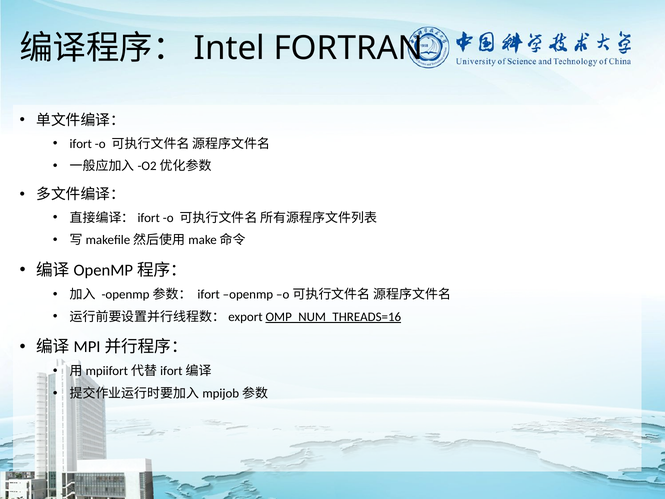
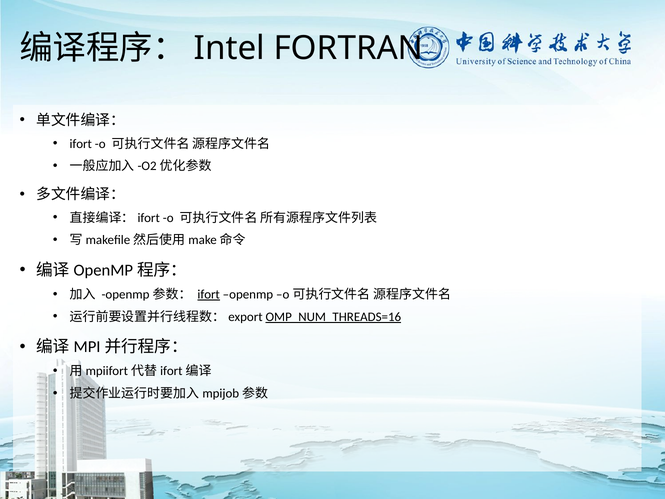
ifort underline: none -> present (209, 294)
